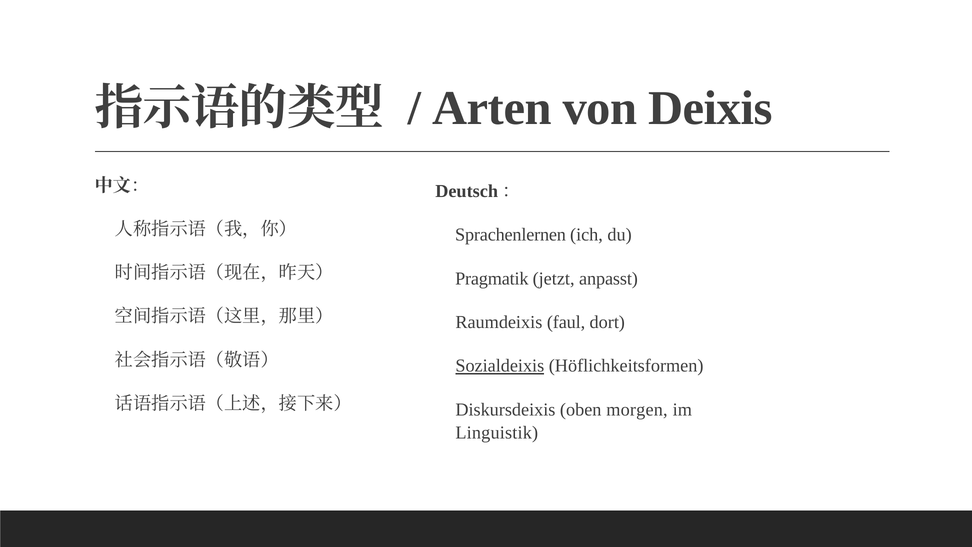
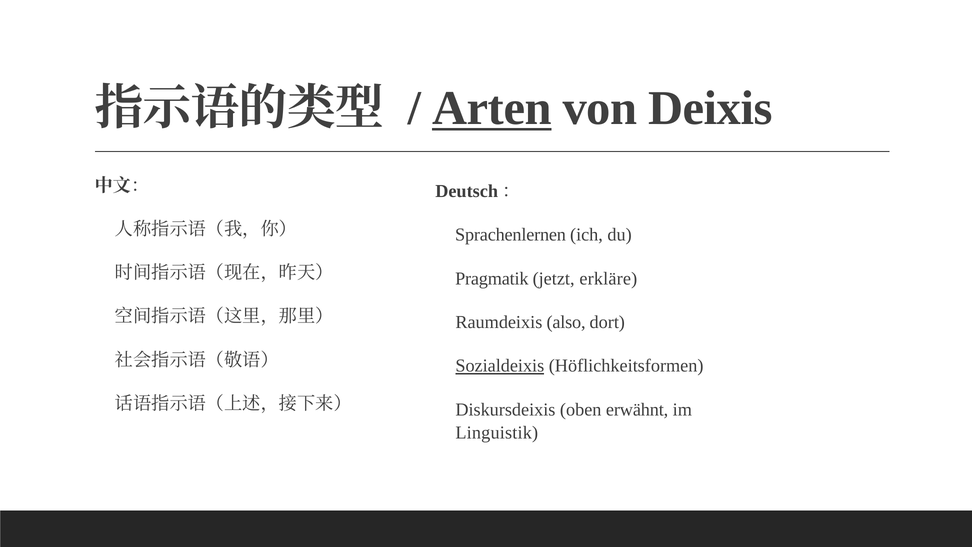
Arten underline: none -> present (492, 108)
anpasst: anpasst -> erkläre (608, 278)
faul: faul -> also (566, 322)
morgen: morgen -> erwähnt (637, 409)
